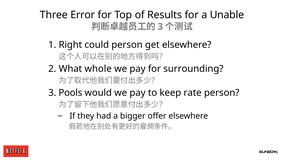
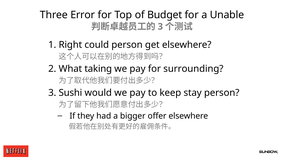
Results: Results -> Budget (165, 15)
whole: whole -> taking (98, 69)
Pools: Pools -> Sushi (70, 93)
rate: rate -> stay (193, 93)
